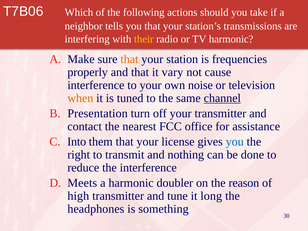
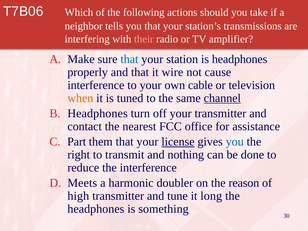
their colour: yellow -> pink (144, 39)
TV harmonic: harmonic -> amplifier (231, 39)
that colour: orange -> blue (129, 59)
is frequencies: frequencies -> headphones (240, 59)
vary: vary -> wire (172, 72)
noise: noise -> cable (200, 85)
Presentation: Presentation -> Headphones (98, 113)
Into: Into -> Part (77, 142)
license underline: none -> present (178, 142)
